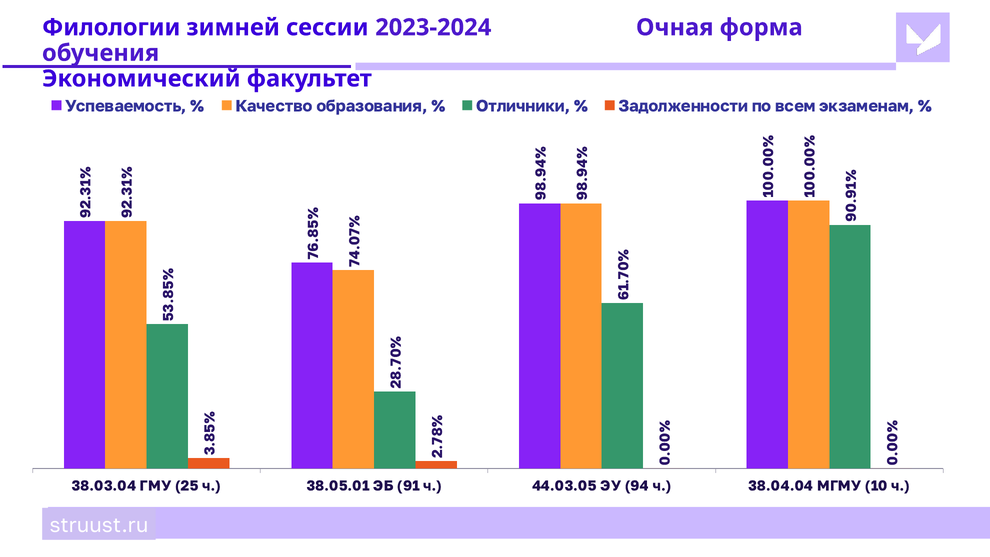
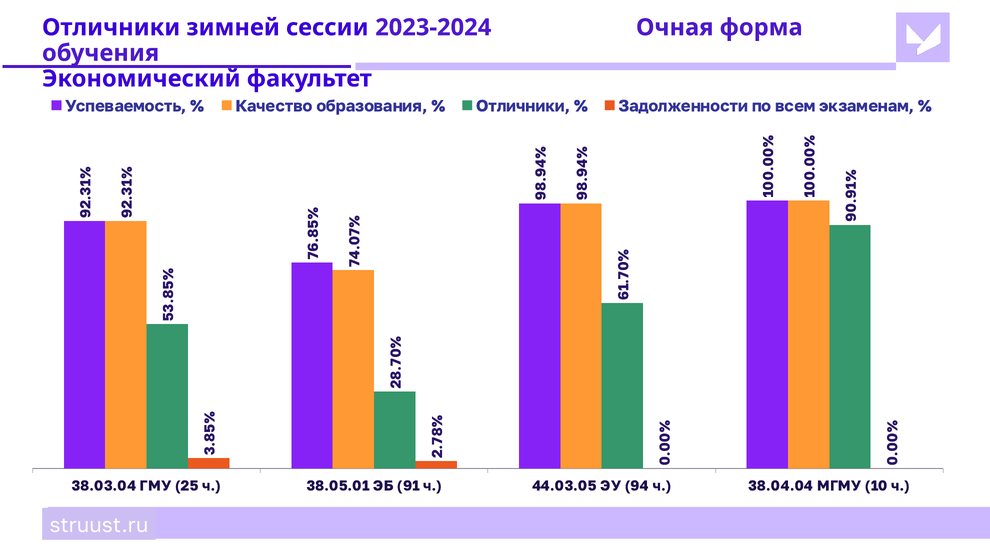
Филологии: Филологии -> Отличники (111, 27)
